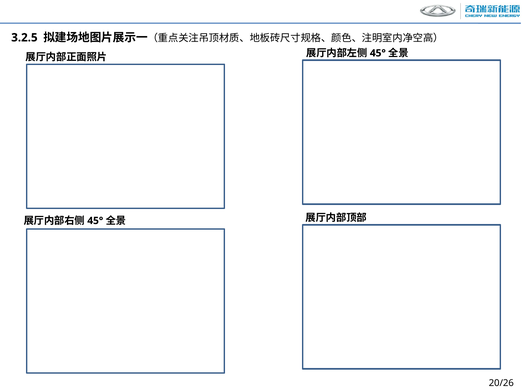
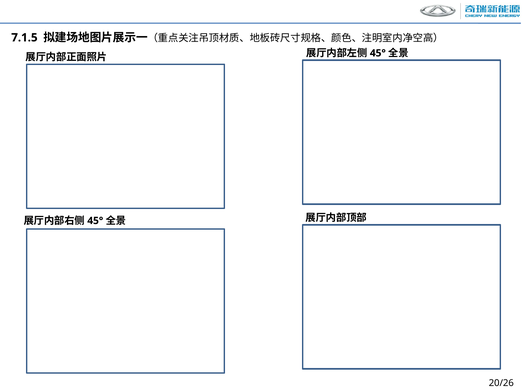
3.2.5: 3.2.5 -> 7.1.5 (24, 38)
